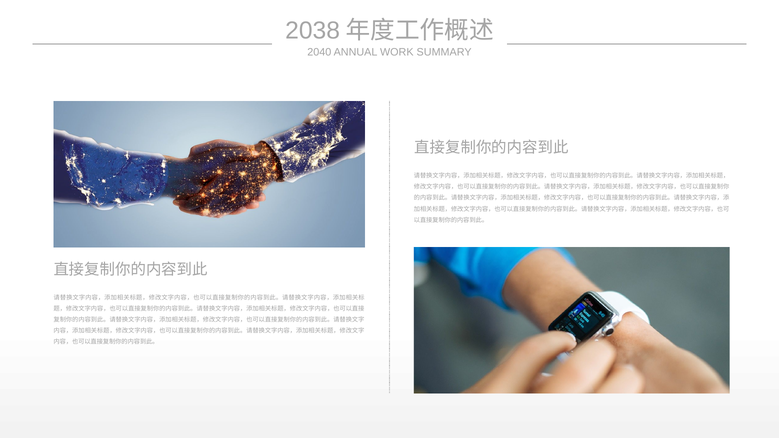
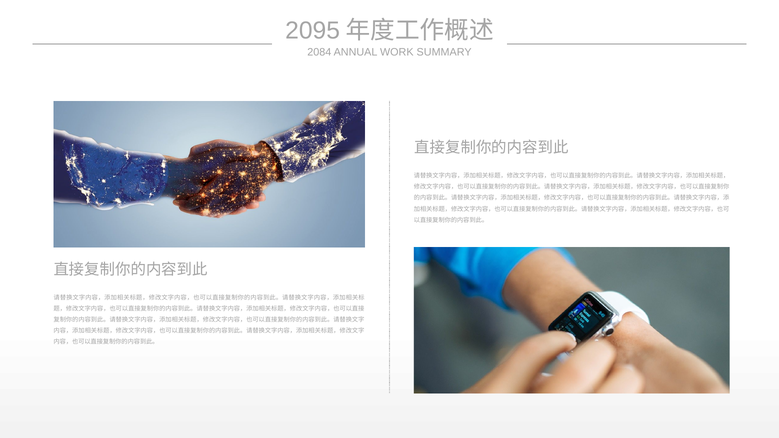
2038: 2038 -> 2095 (313, 31)
2040: 2040 -> 2084 (319, 52)
